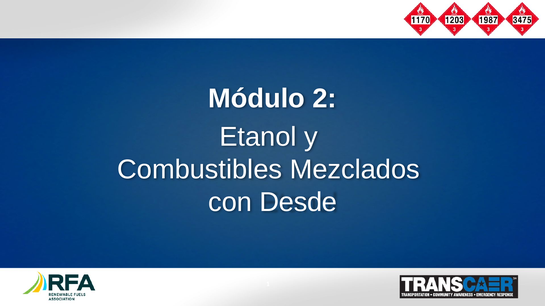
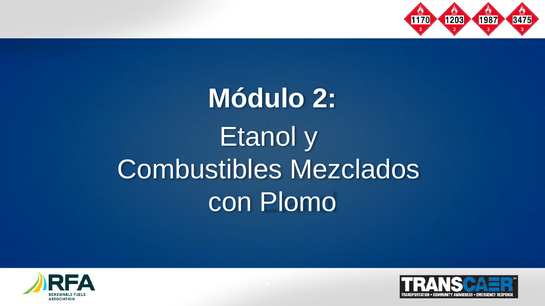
Desde: Desde -> Plomo (298, 202)
